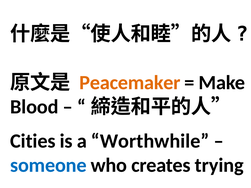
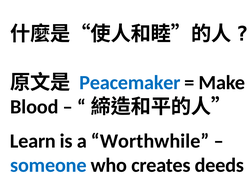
Peacemaker colour: orange -> blue (130, 83)
Cities: Cities -> Learn (33, 141)
trying: trying -> deeds (219, 165)
